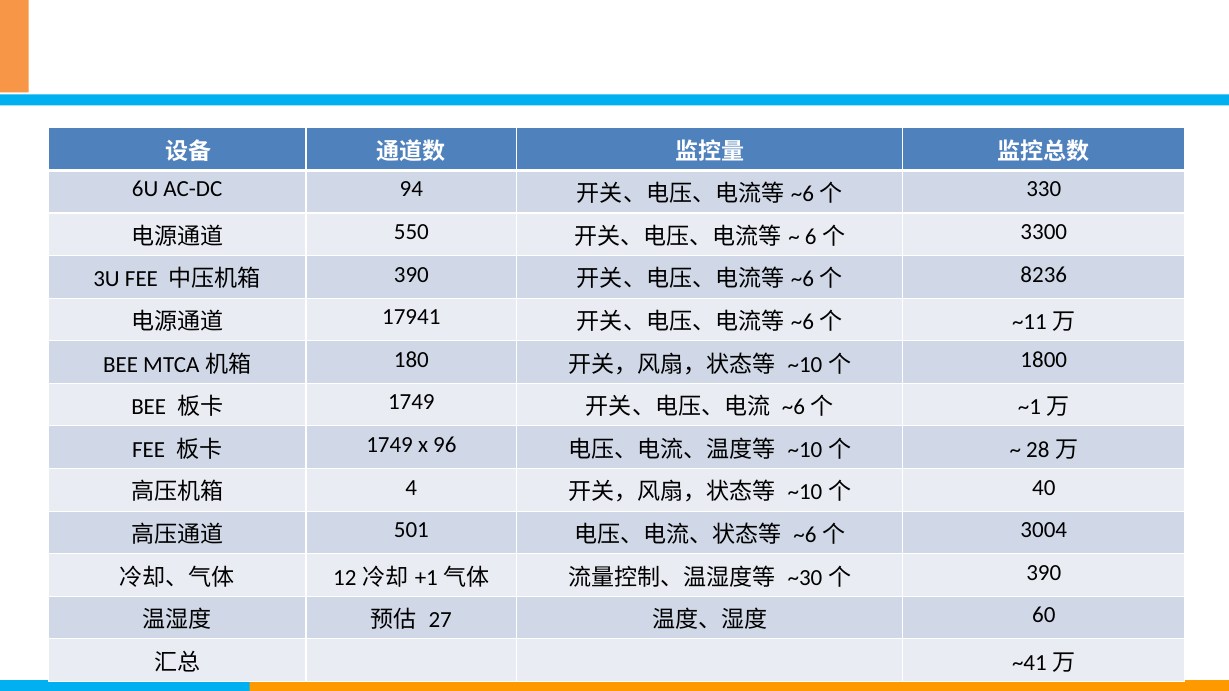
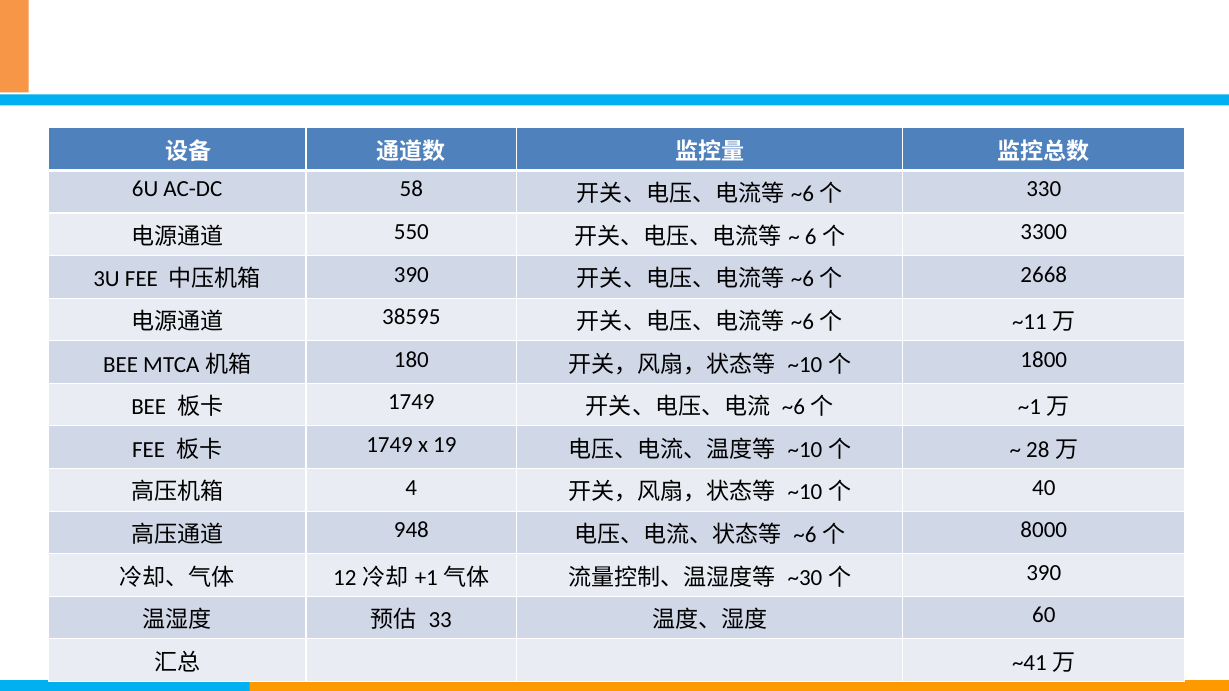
94: 94 -> 58 (411, 189)
8236: 8236 -> 2668 (1044, 275)
17941: 17941 -> 38595 (411, 317)
96: 96 -> 19 (445, 445)
501: 501 -> 948 (411, 530)
3004: 3004 -> 8000 (1044, 530)
27: 27 -> 33 (440, 620)
